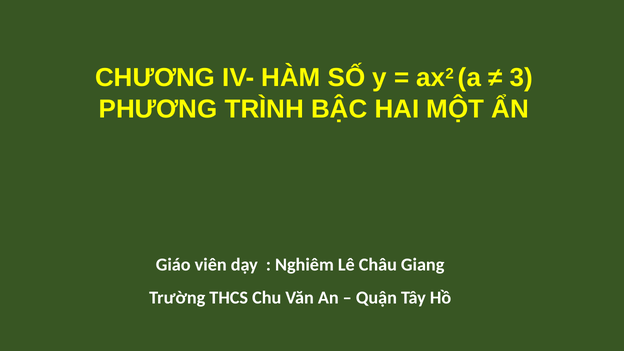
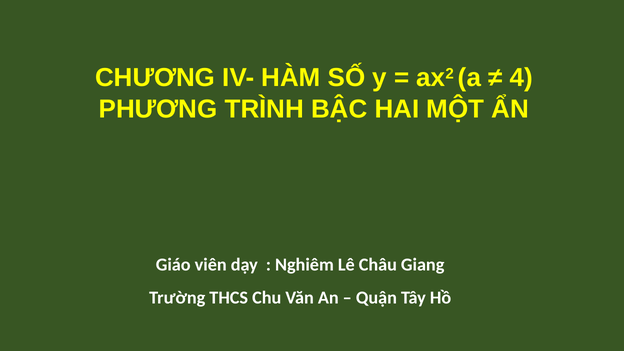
3: 3 -> 4 (521, 78)
